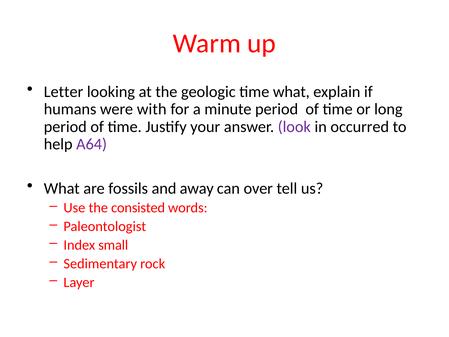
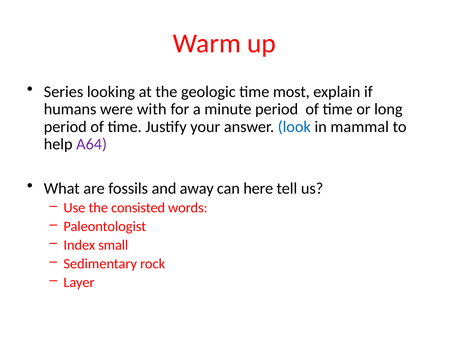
Letter: Letter -> Series (64, 92)
time what: what -> most (291, 92)
look colour: purple -> blue (294, 127)
occurred: occurred -> mammal (360, 127)
over: over -> here (258, 188)
